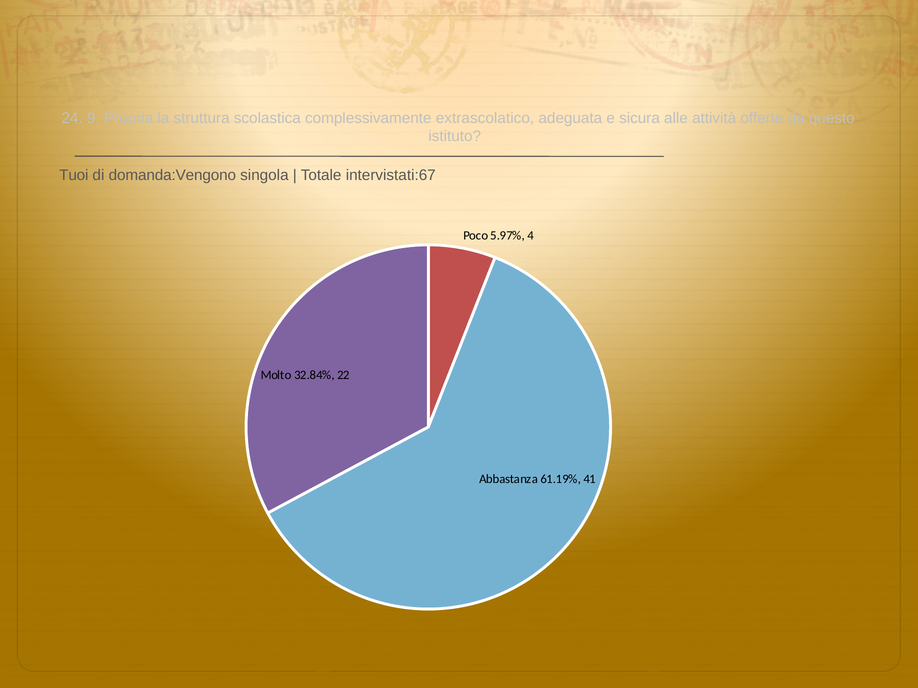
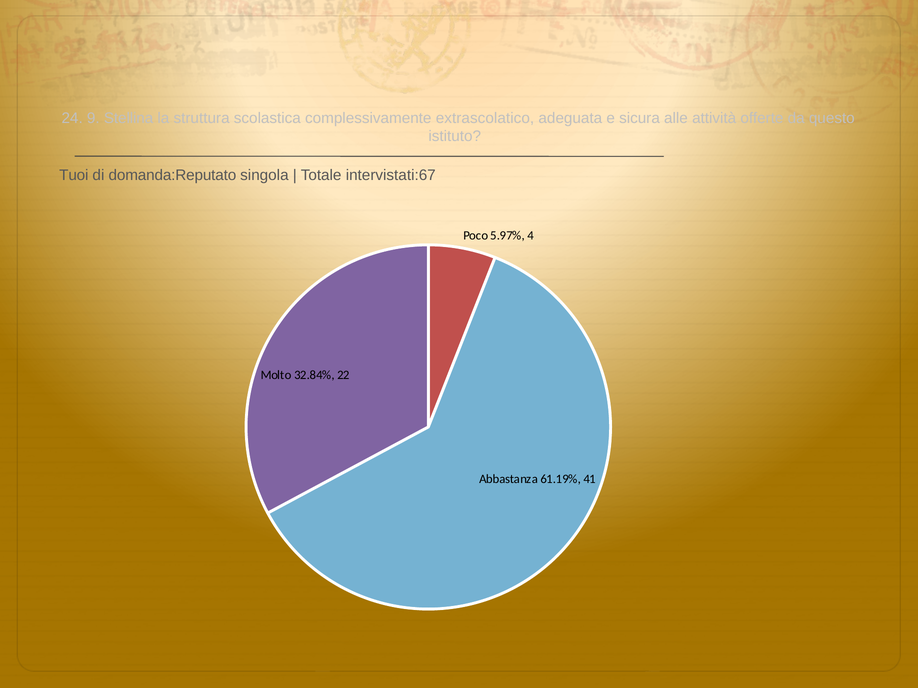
Propria: Propria -> Stellina (129, 118)
domanda:Vengono: domanda:Vengono -> domanda:Reputato (172, 175)
